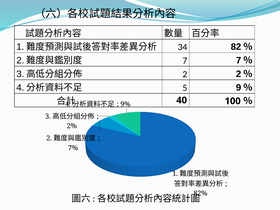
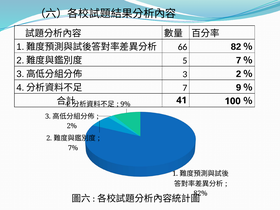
34: 34 -> 66 (183, 47)
7: 7 -> 5 (185, 61)
2: 2 -> 3 (185, 74)
5: 5 -> 7 (185, 88)
40: 40 -> 41 (182, 100)
